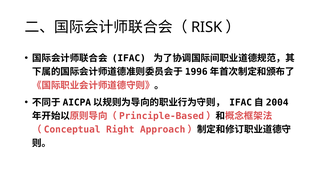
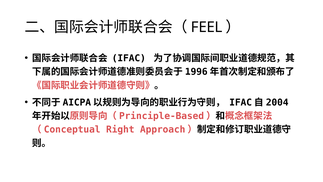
RISK: RISK -> FEEL (207, 27)
